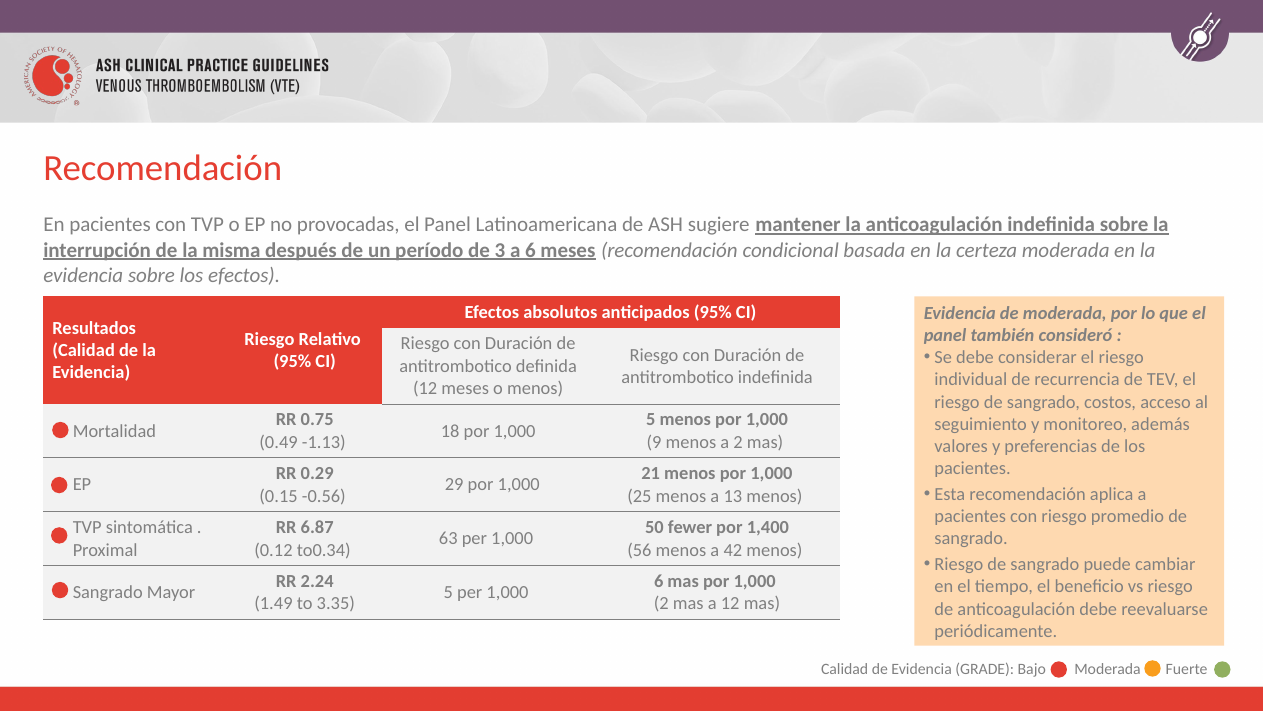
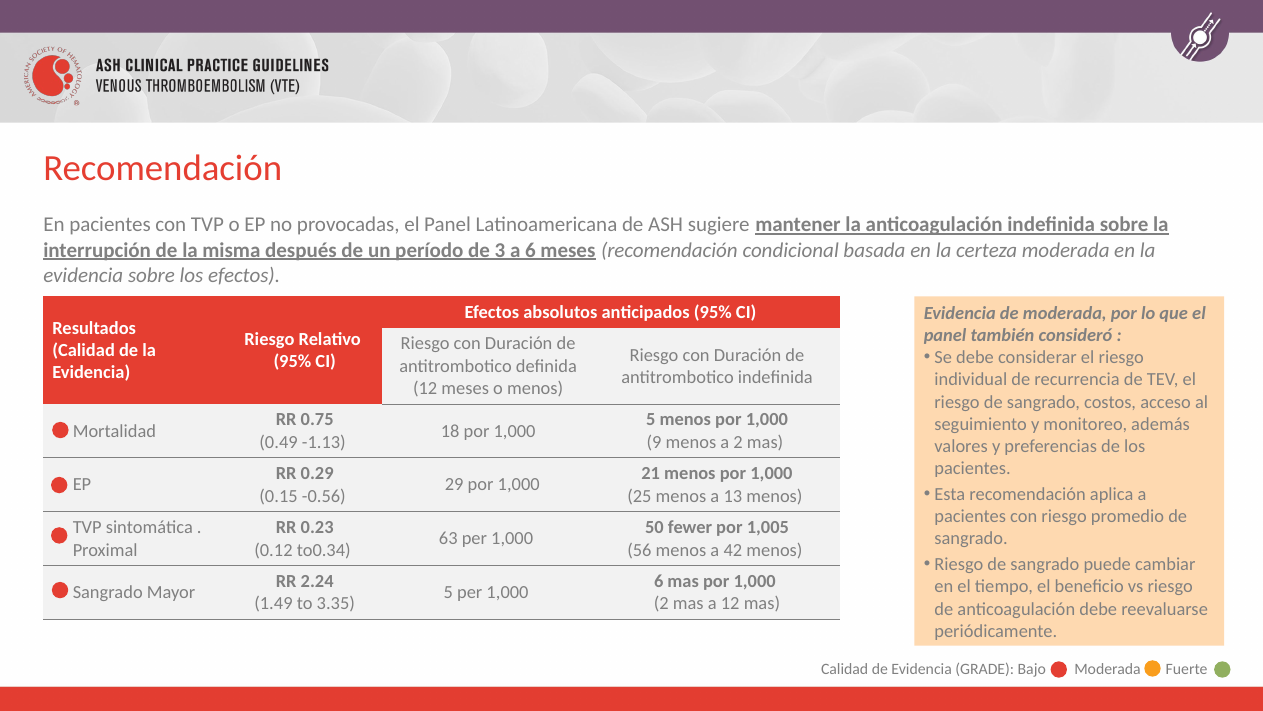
6.87: 6.87 -> 0.23 (317, 527)
1,400: 1,400 -> 1,005 (768, 527)
